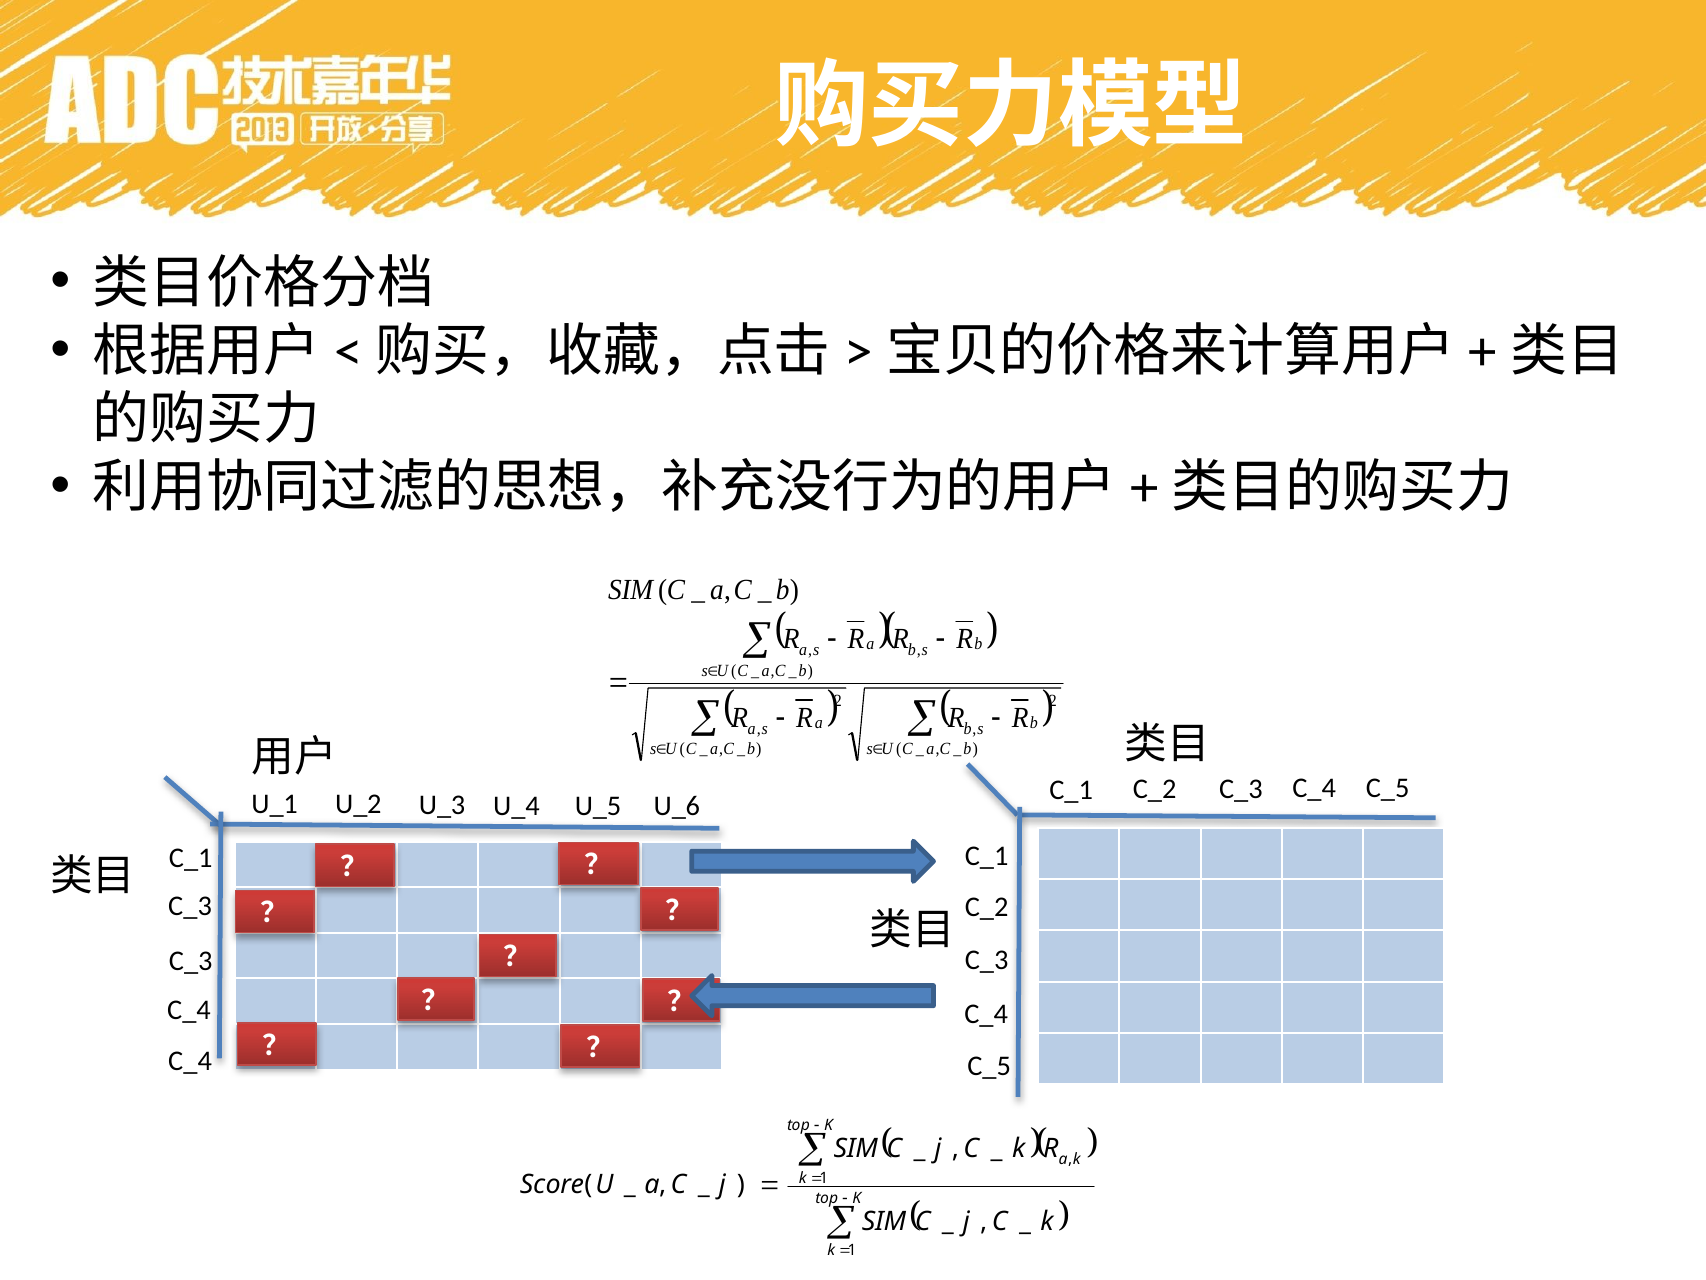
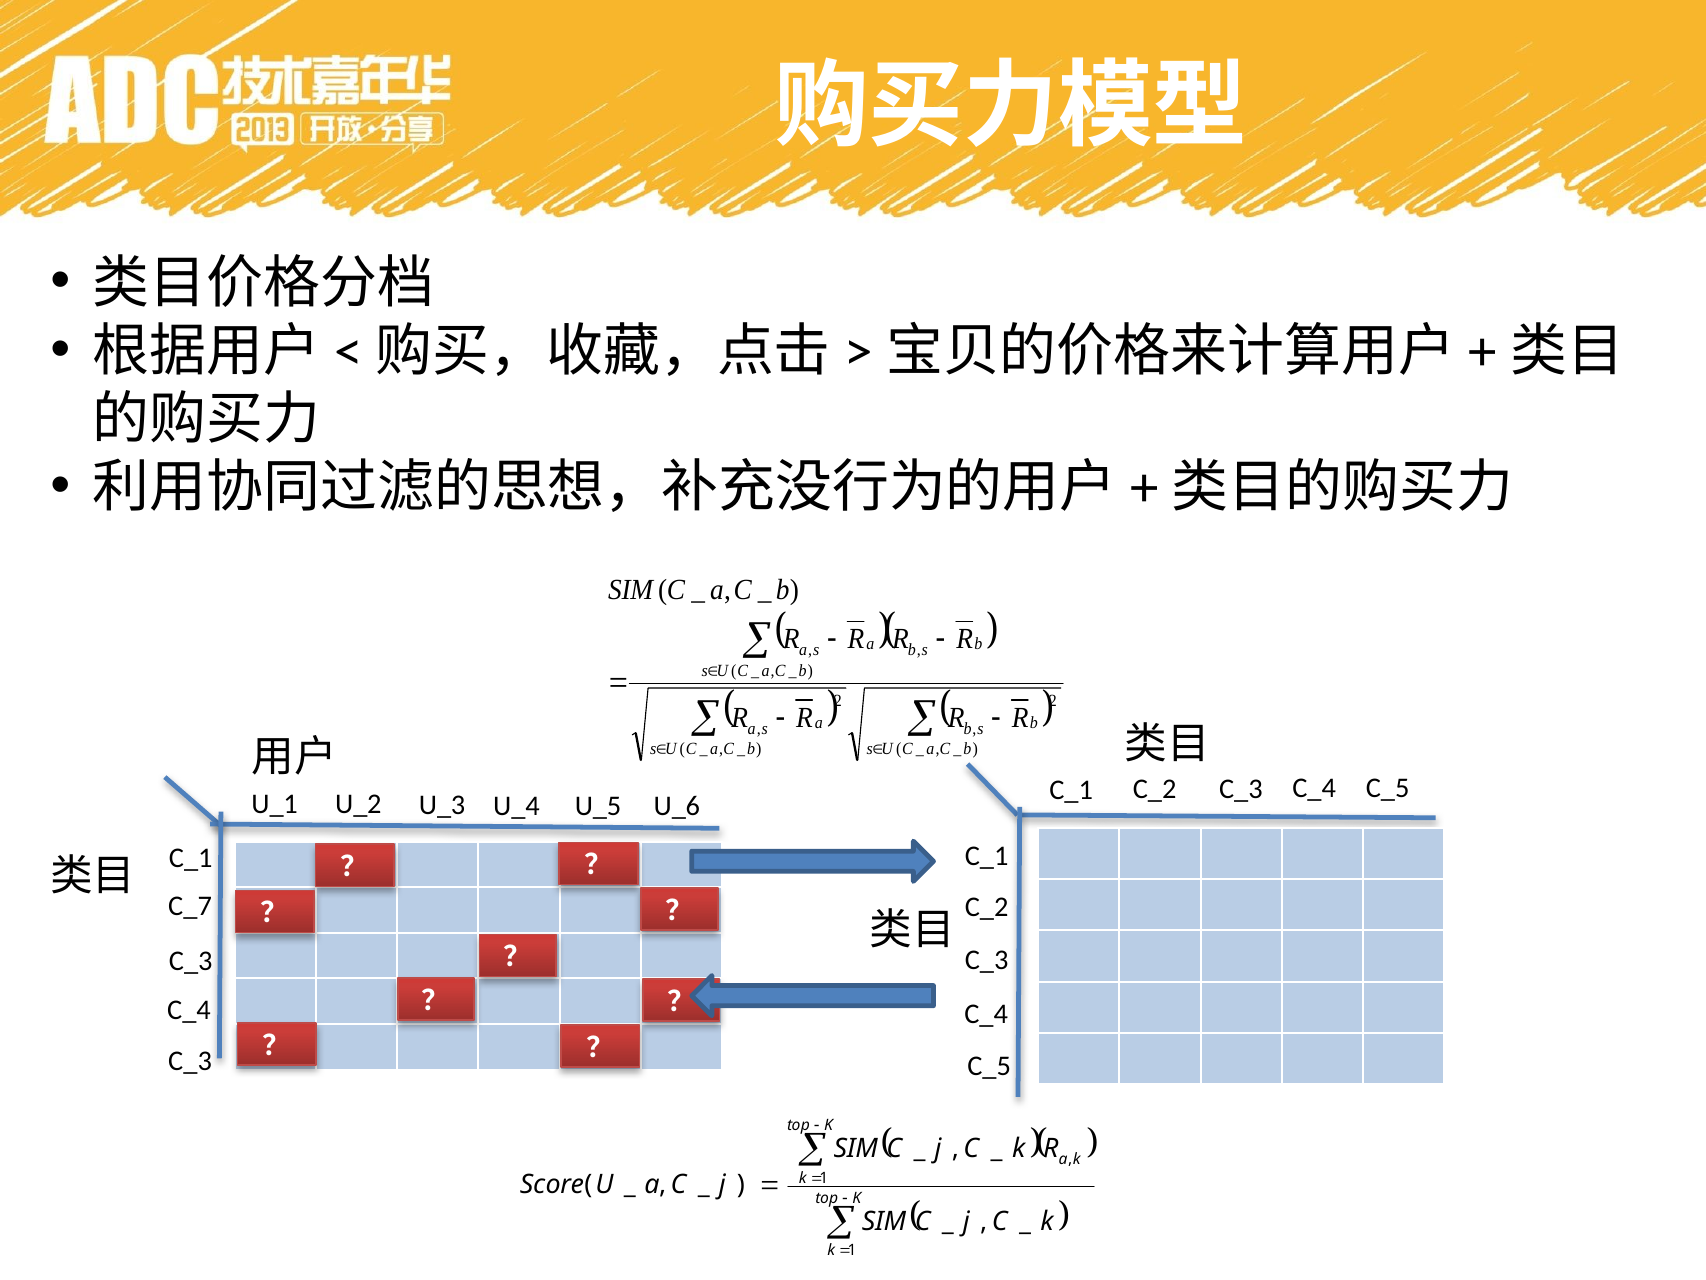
C_3: C_3 -> C_7 (190, 906)
C_4: C_4 -> C_3 (190, 1060)
